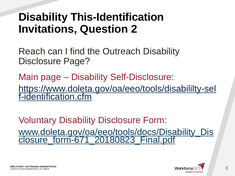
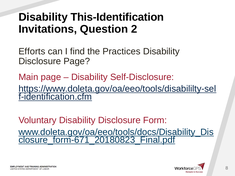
Reach: Reach -> Efforts (32, 52)
Outreach: Outreach -> Practices (122, 52)
